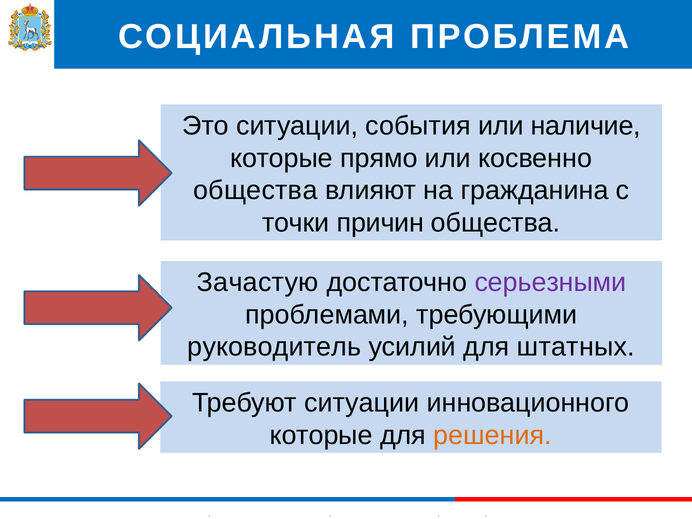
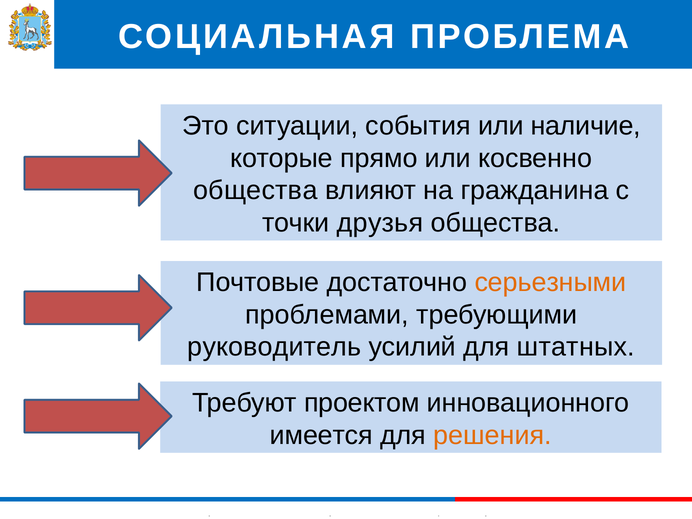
причин: причин -> друзья (380, 223)
Зачастую: Зачастую -> Почтовые (258, 282)
серьезными colour: purple -> orange (550, 282)
Требуют ситуации: ситуации -> проектом (362, 403)
которые: которые -> имеется (321, 435)
